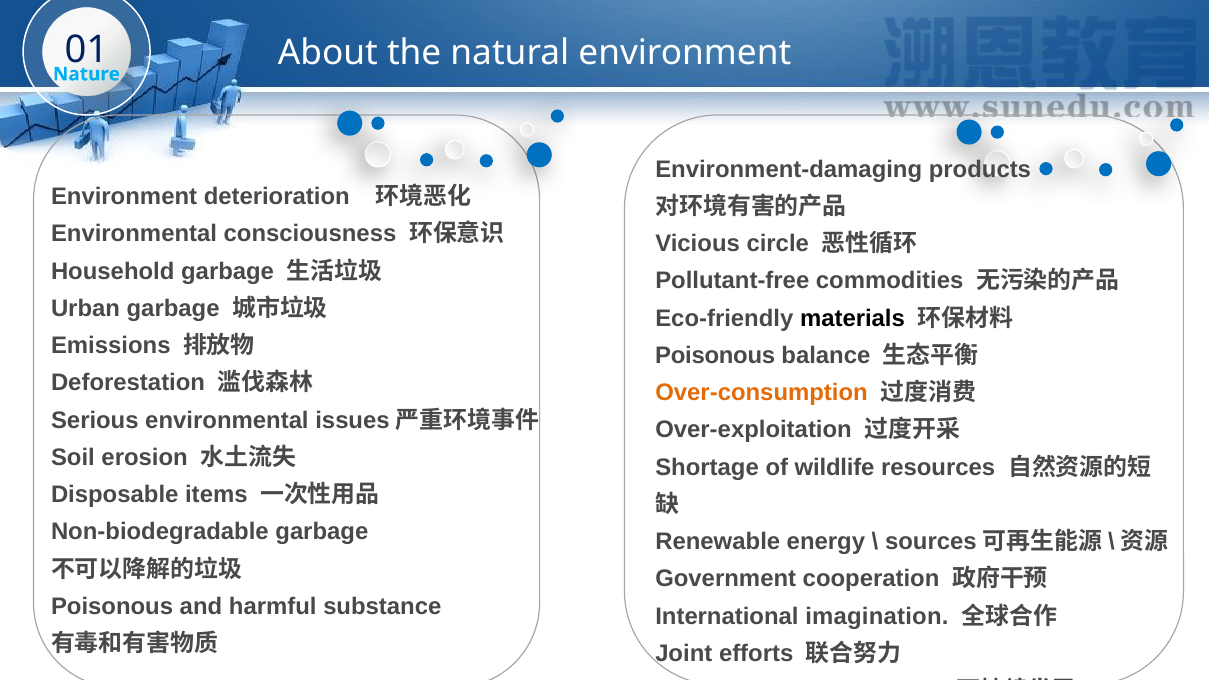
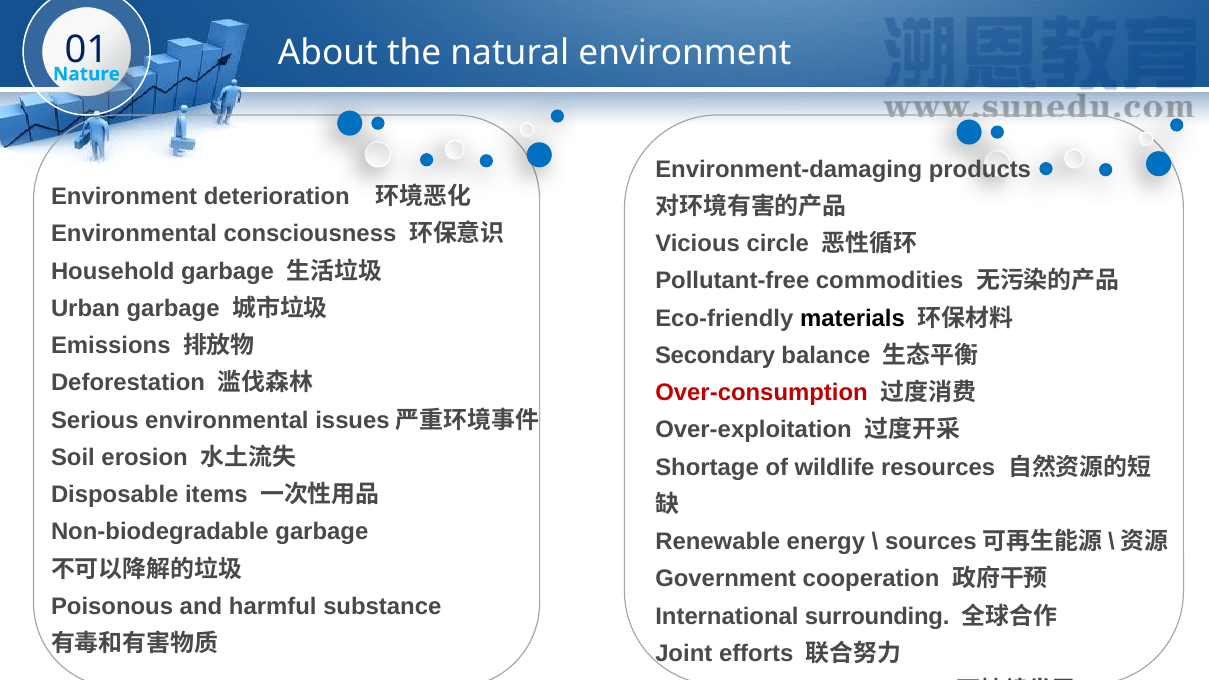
Poisonous: Poisonous -> Secondary (715, 356)
Over-consumption colour: orange -> red (762, 393)
imagination: imagination -> surrounding (877, 616)
